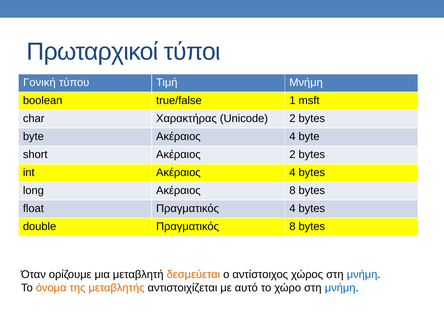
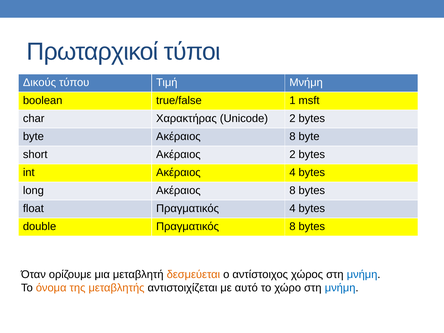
Γονική: Γονική -> Δικούς (39, 83)
byte Ακέραιος 4: 4 -> 8 (292, 137)
